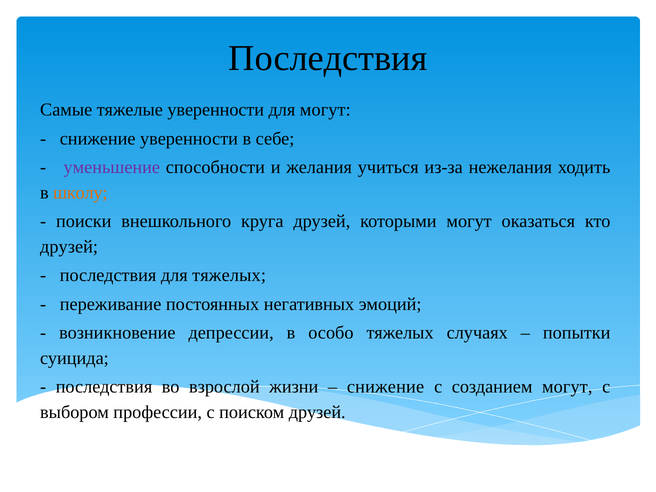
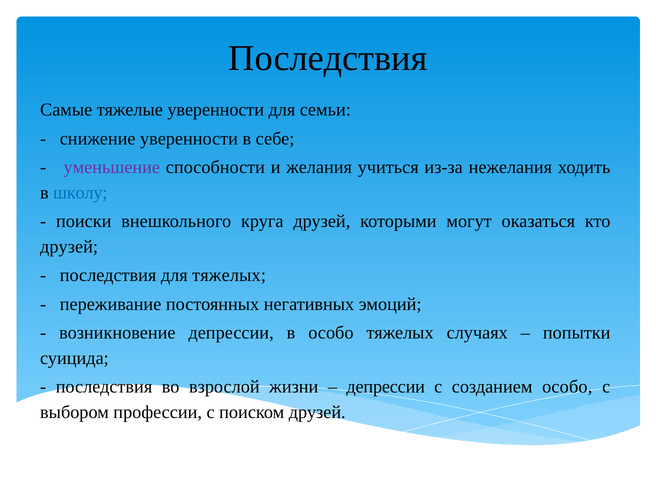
для могут: могут -> семьи (325, 110)
школу colour: orange -> blue (80, 193)
снижение: снижение -> депрессии (386, 387)
созданием могут: могут -> особо (567, 387)
